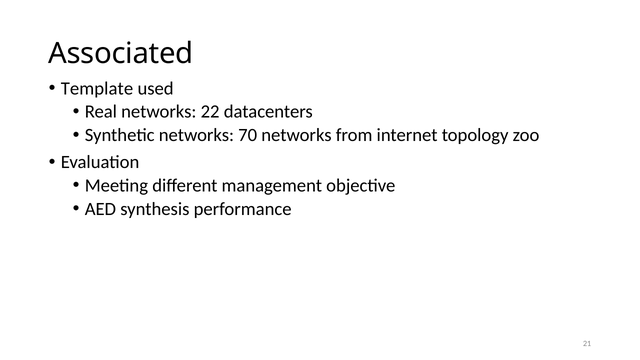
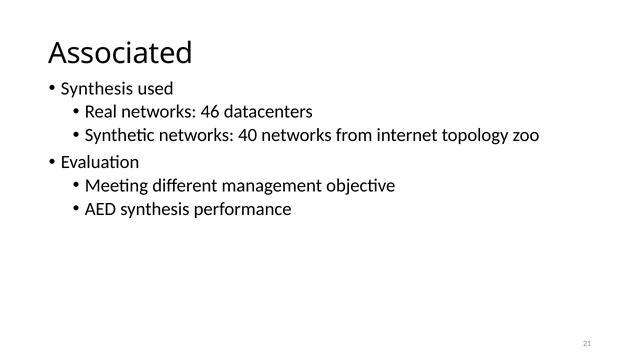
Template: Template -> Synthesis (97, 88)
22: 22 -> 46 (210, 112)
70: 70 -> 40 (248, 135)
